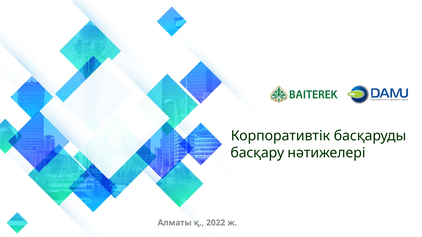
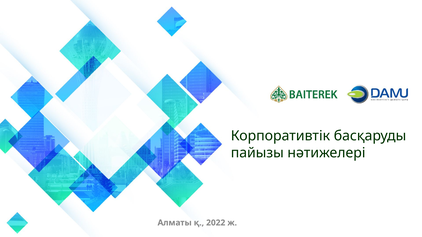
басқару: басқару -> пайызы (257, 153)
